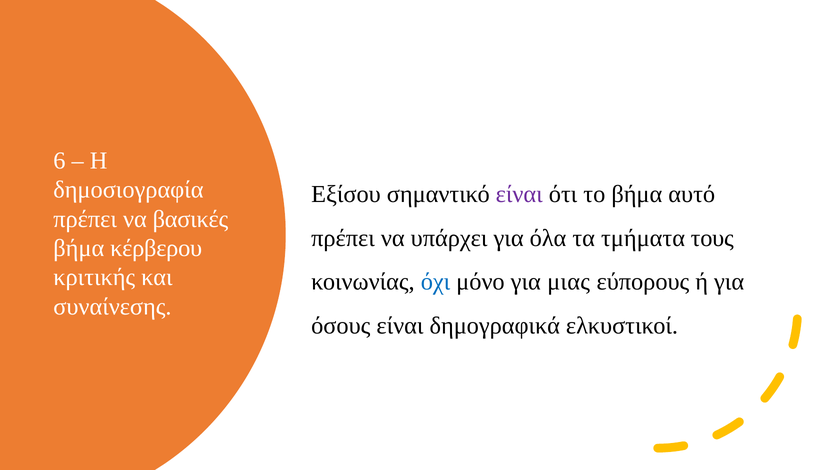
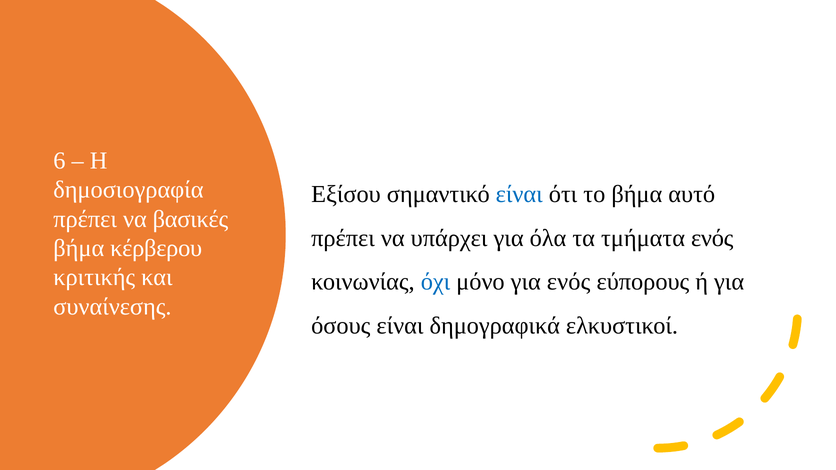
είναι colour: purple -> blue (519, 194)
τμήματα τους: τους -> ενός (712, 238)
για μιας: μιας -> ενός (569, 282)
